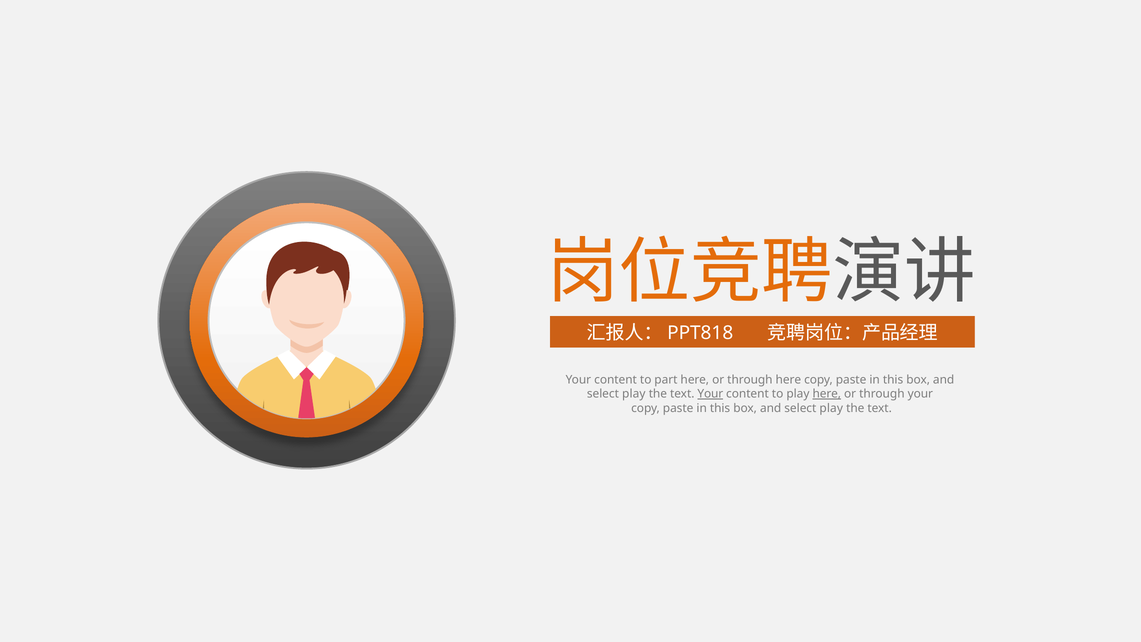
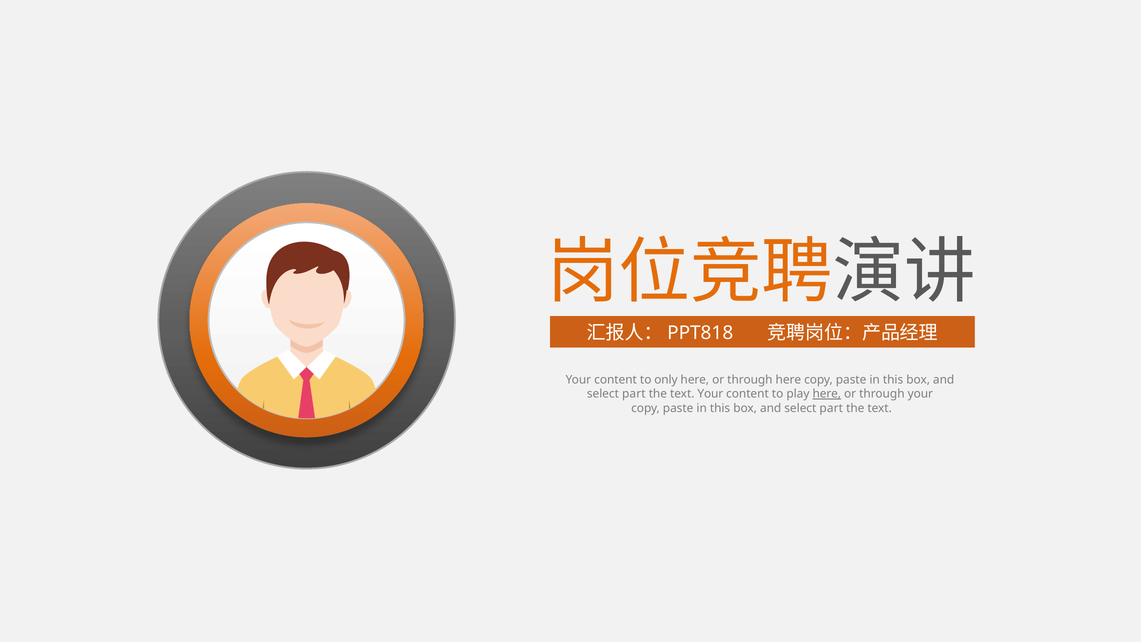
part: part -> only (666, 380)
play: play -> part (634, 394)
Your underline: present -> none (710, 394)
play: play -> part (831, 408)
